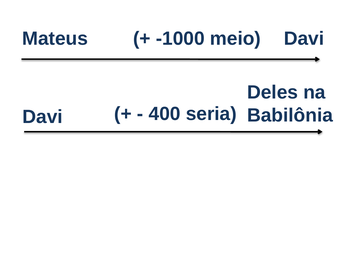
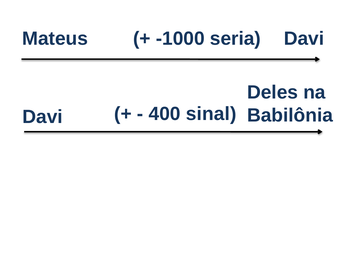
meio: meio -> seria (235, 39)
seria: seria -> sinal (211, 114)
